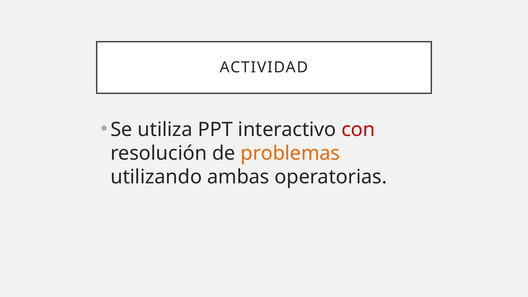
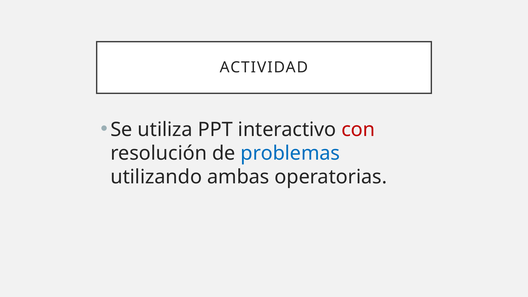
problemas colour: orange -> blue (290, 153)
